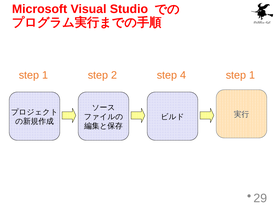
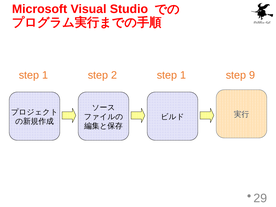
2 step 4: 4 -> 1 (183, 75)
1: 1 -> 9 (252, 75)
